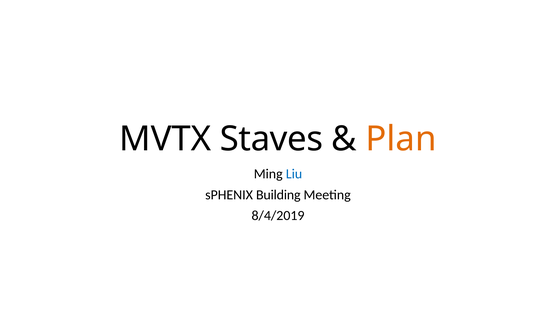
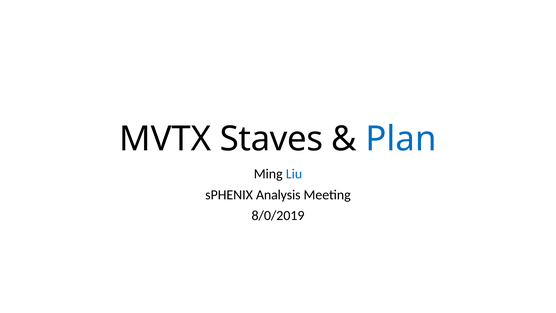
Plan colour: orange -> blue (401, 139)
Building: Building -> Analysis (278, 195)
8/4/2019: 8/4/2019 -> 8/0/2019 (278, 215)
